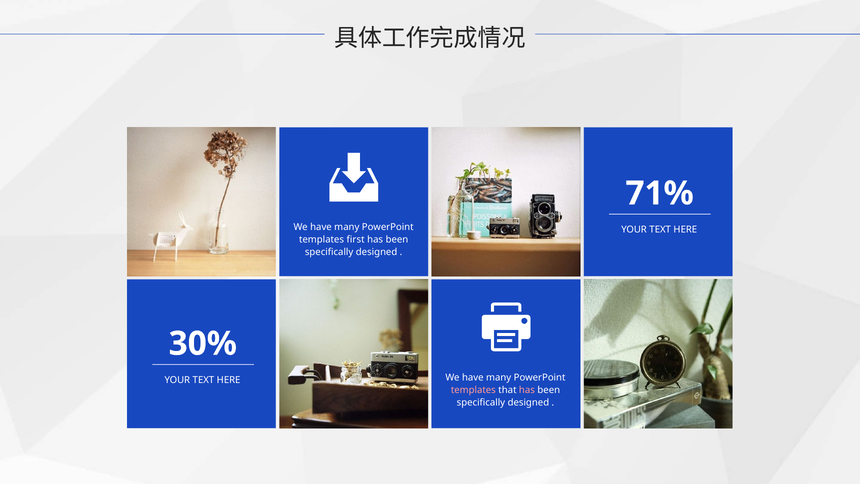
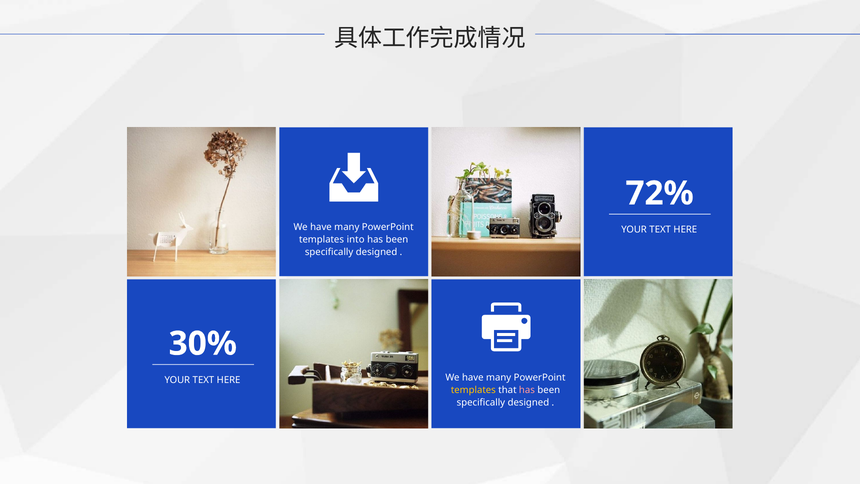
71%: 71% -> 72% (660, 193)
first: first -> into (356, 239)
templates colour: pink -> yellow (473, 390)
